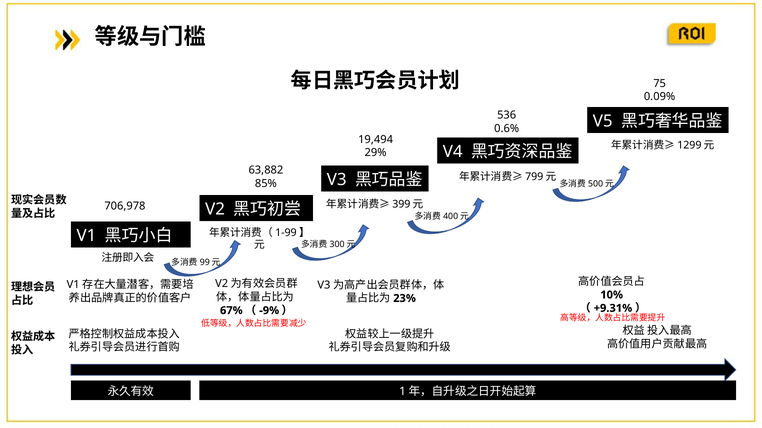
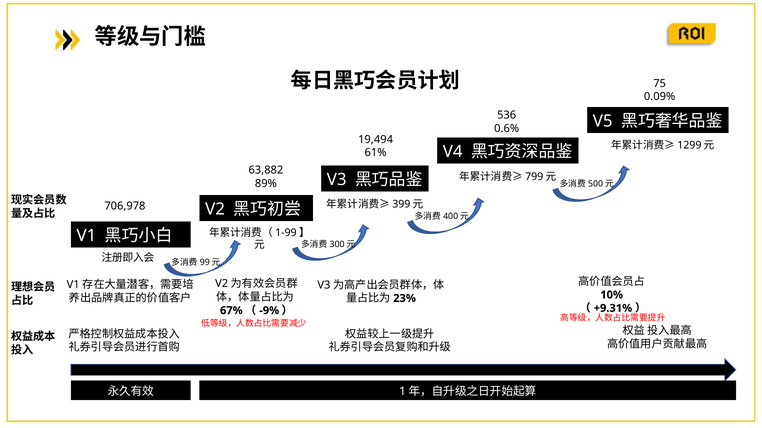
29%: 29% -> 61% (376, 153)
85%: 85% -> 89% (266, 184)
